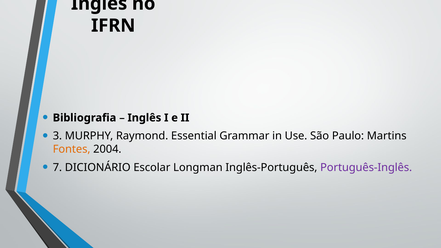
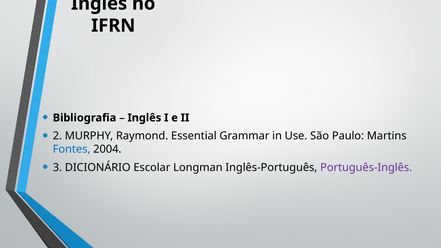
3: 3 -> 2 (57, 136)
Fontes colour: orange -> blue (72, 149)
7: 7 -> 3 (57, 167)
